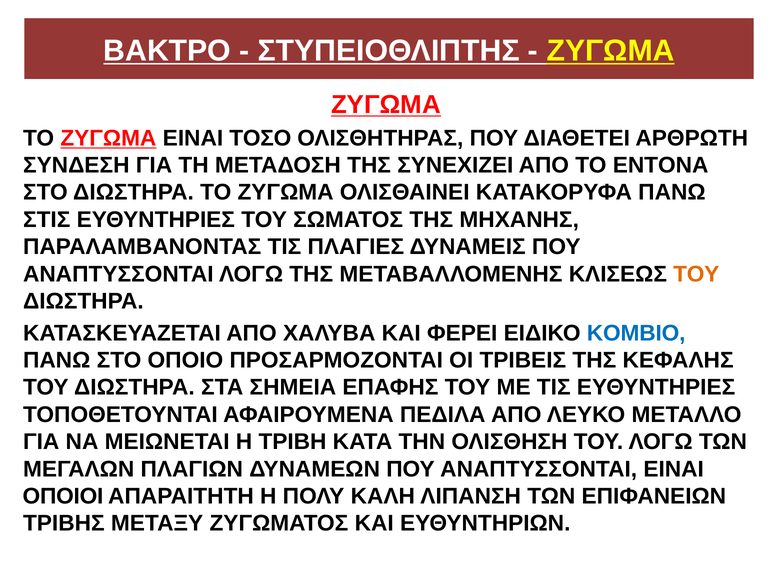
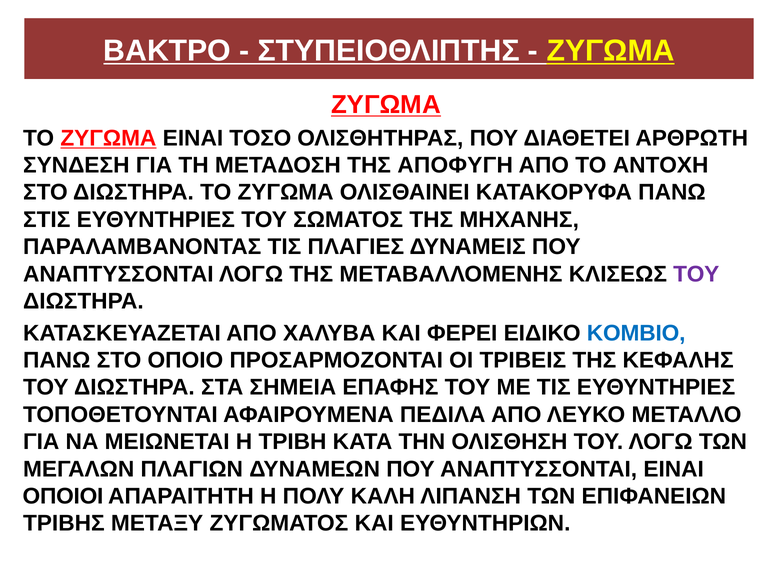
ΣΥΝΕΧΙΖΕΙ: ΣΥΝΕΧΙΖΕΙ -> ΑΠΟΦΥΓΗ (455, 165)
ΕΝΤΟΝΑ: ΕΝΤΟΝΑ -> ΑΝΤΟΧΗ (661, 165)
ΤΟΥ colour: orange -> purple (696, 274)
